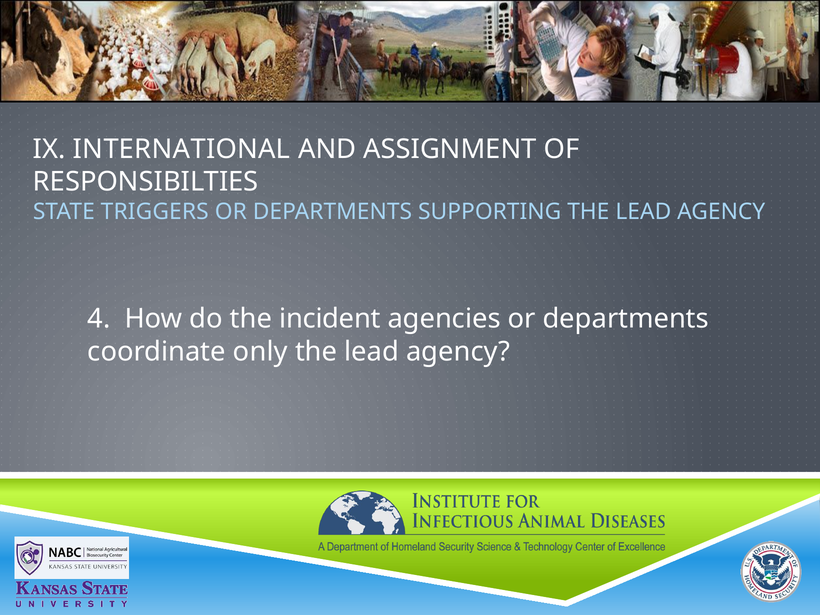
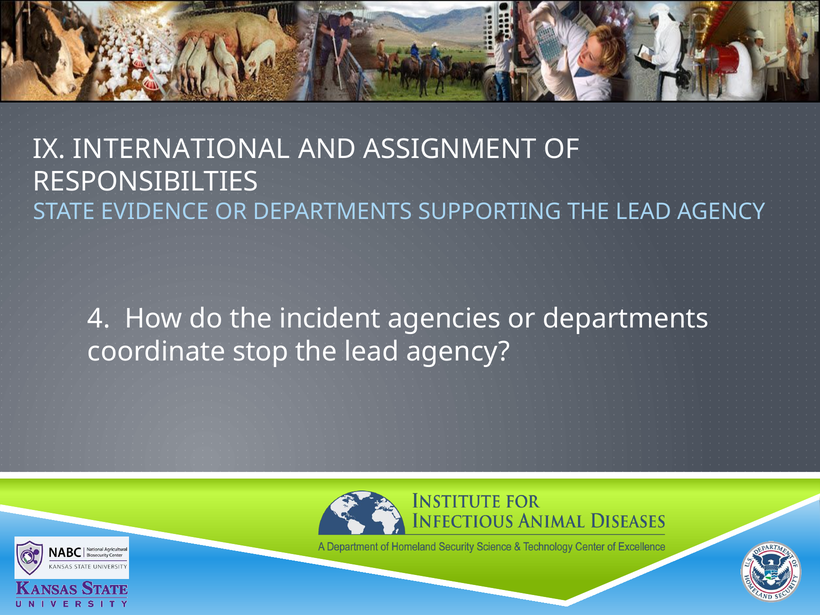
TRIGGERS: TRIGGERS -> EVIDENCE (155, 212)
only: only -> stop (261, 351)
